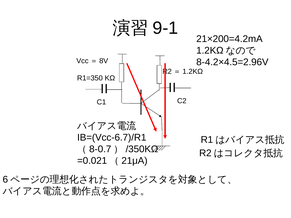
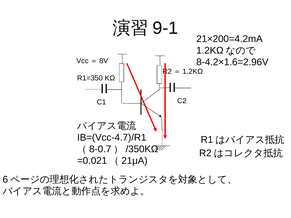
8-4.2×4.5=2.96V: 8-4.2×4.5=2.96V -> 8-4.2×1.6=2.96V (232, 62)
IB=(Vcc-6.7)/R1: IB=(Vcc-6.7)/R1 -> IB=(Vcc-4.7)/R1 (112, 138)
